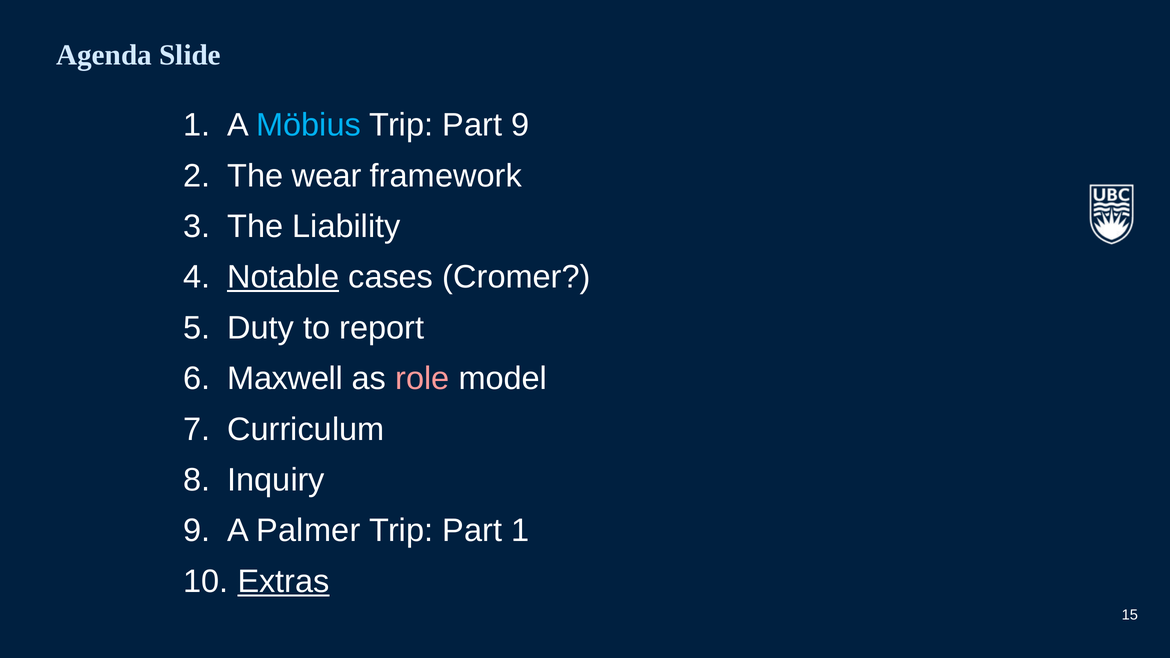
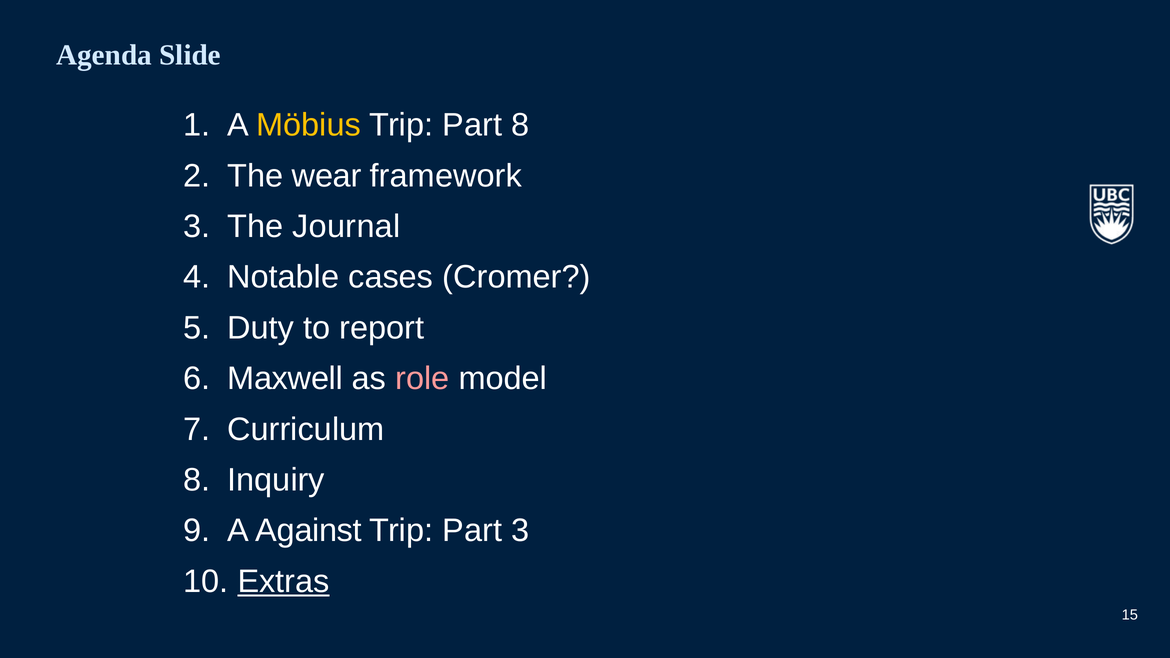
Möbius colour: light blue -> yellow (309, 125)
Part 9: 9 -> 8 (520, 125)
Liability: Liability -> Journal (346, 227)
Notable underline: present -> none (283, 277)
Palmer: Palmer -> Against (309, 531)
Part 1: 1 -> 3 (520, 531)
